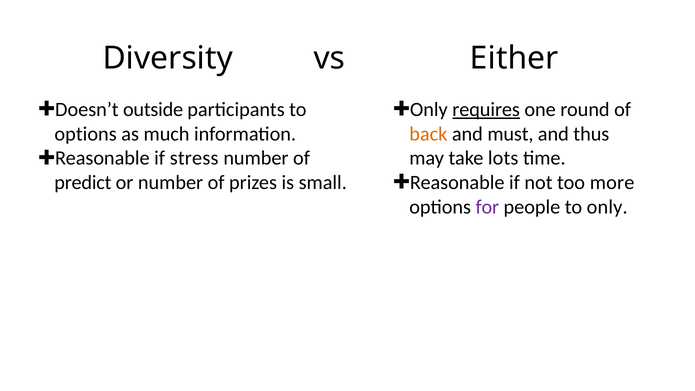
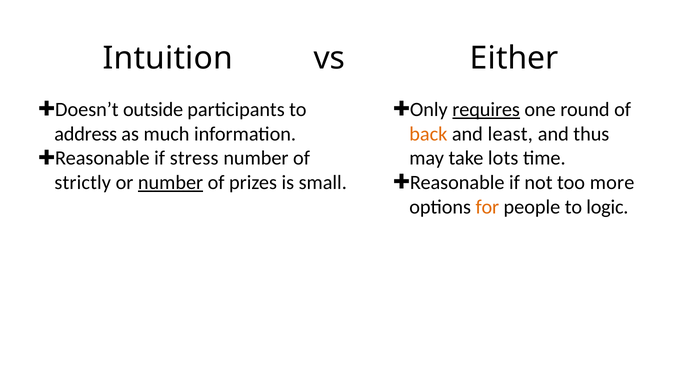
Diversity: Diversity -> Intuition (168, 58)
options: options -> address (86, 134)
must: must -> least (510, 134)
predict: predict -> strictly (83, 183)
number underline: none -> present (171, 183)
for colour: purple -> orange (487, 207)
only: only -> logic (607, 207)
